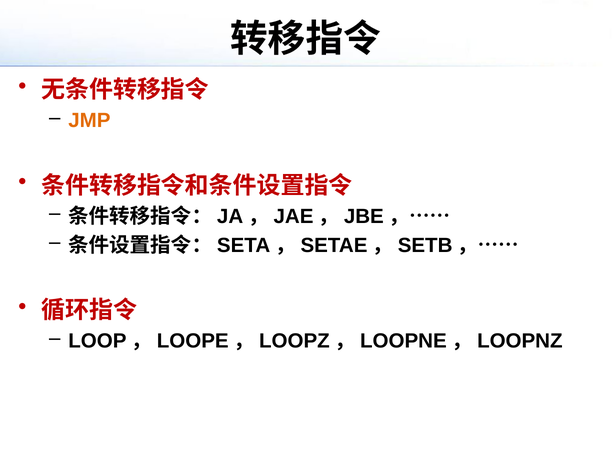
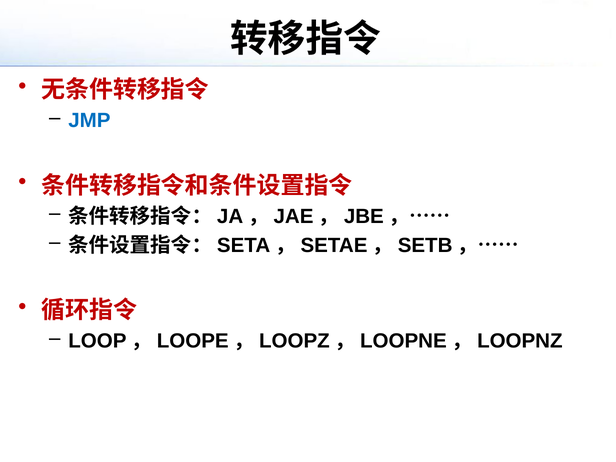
JMP colour: orange -> blue (89, 121)
